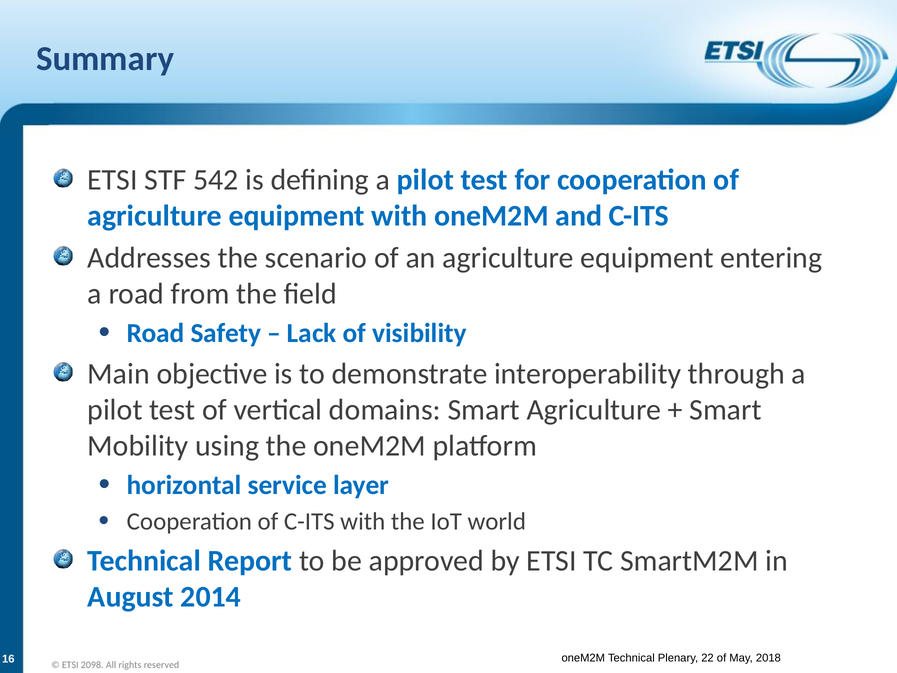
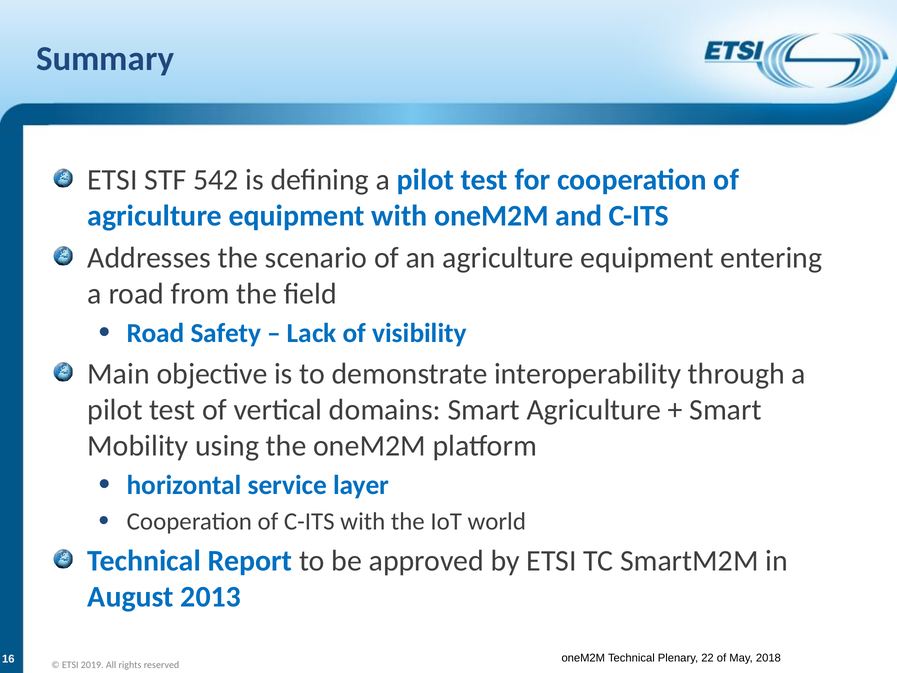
2014: 2014 -> 2013 (211, 597)
2098: 2098 -> 2019 (92, 665)
